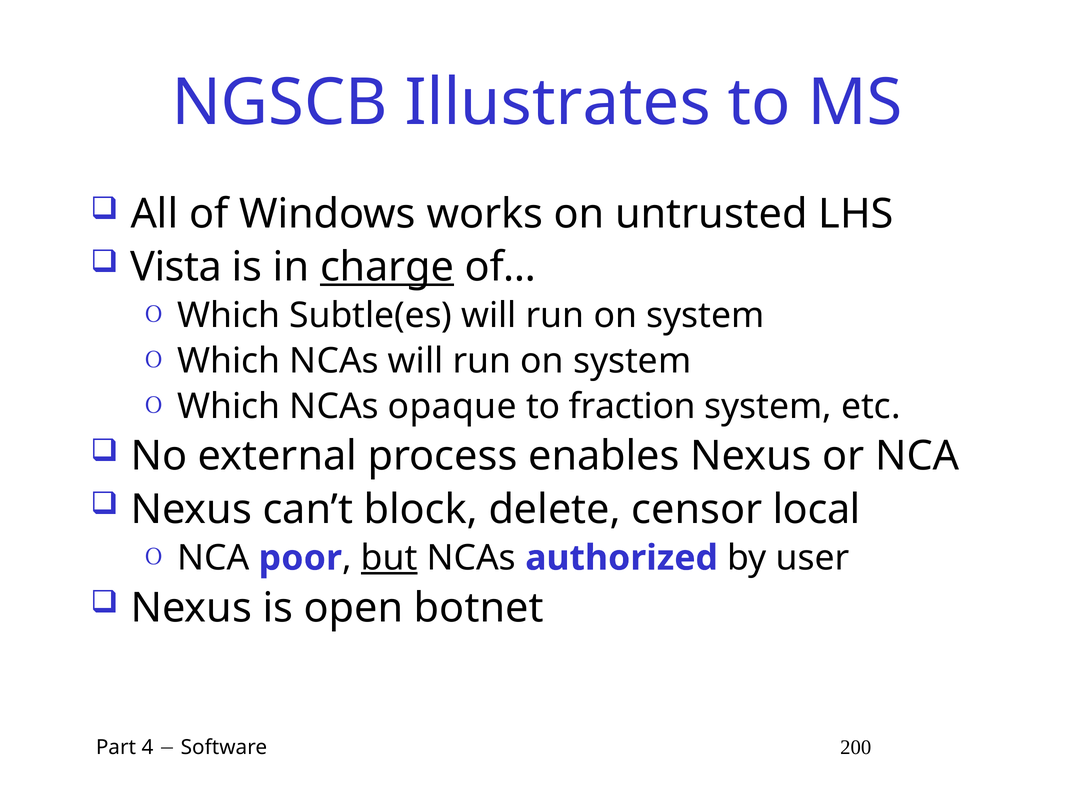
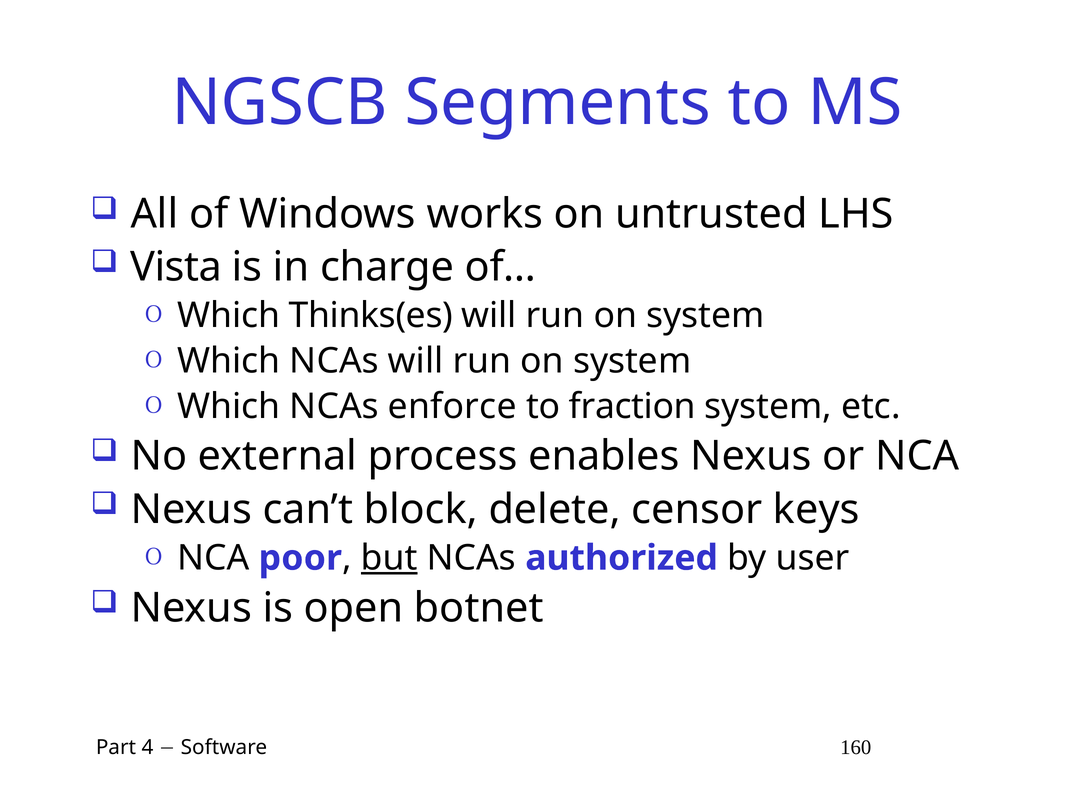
Illustrates: Illustrates -> Segments (558, 103)
charge underline: present -> none (387, 267)
Subtle(es: Subtle(es -> Thinks(es (371, 316)
opaque: opaque -> enforce (452, 407)
local: local -> keys (816, 510)
200: 200 -> 160 (856, 748)
